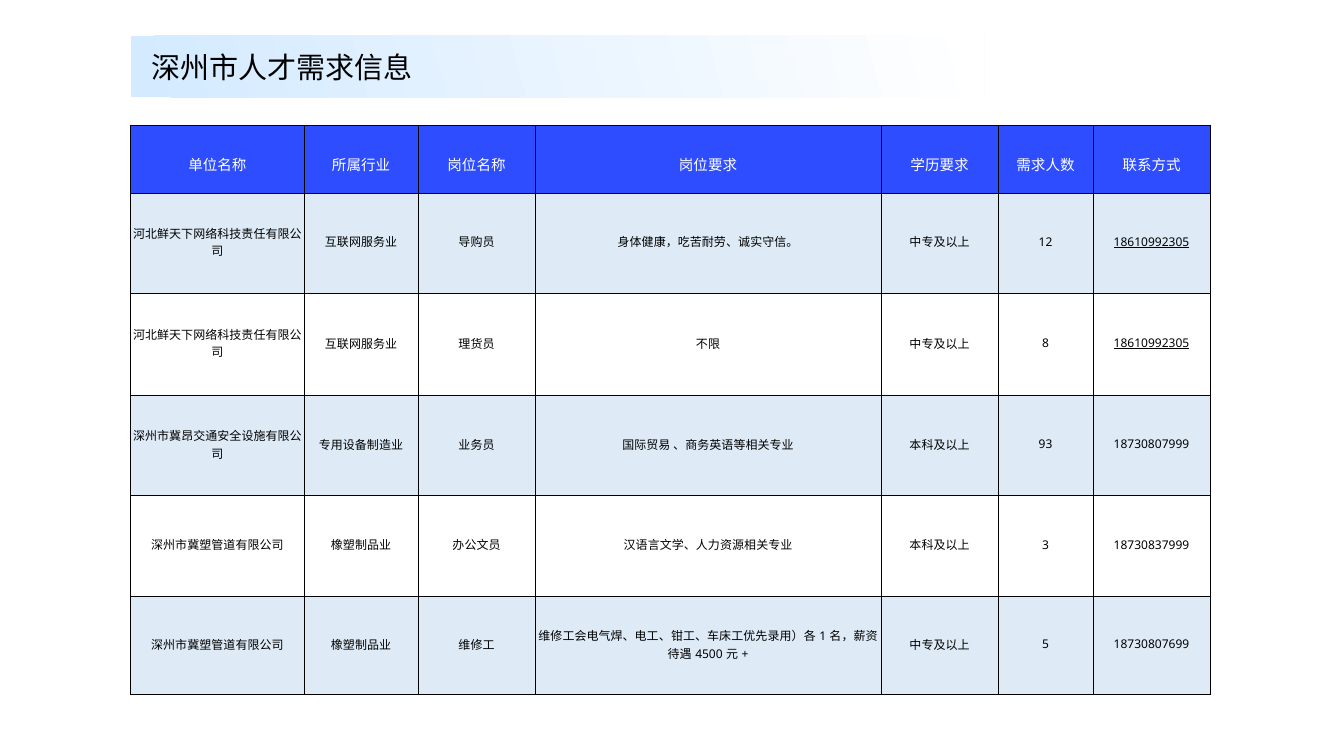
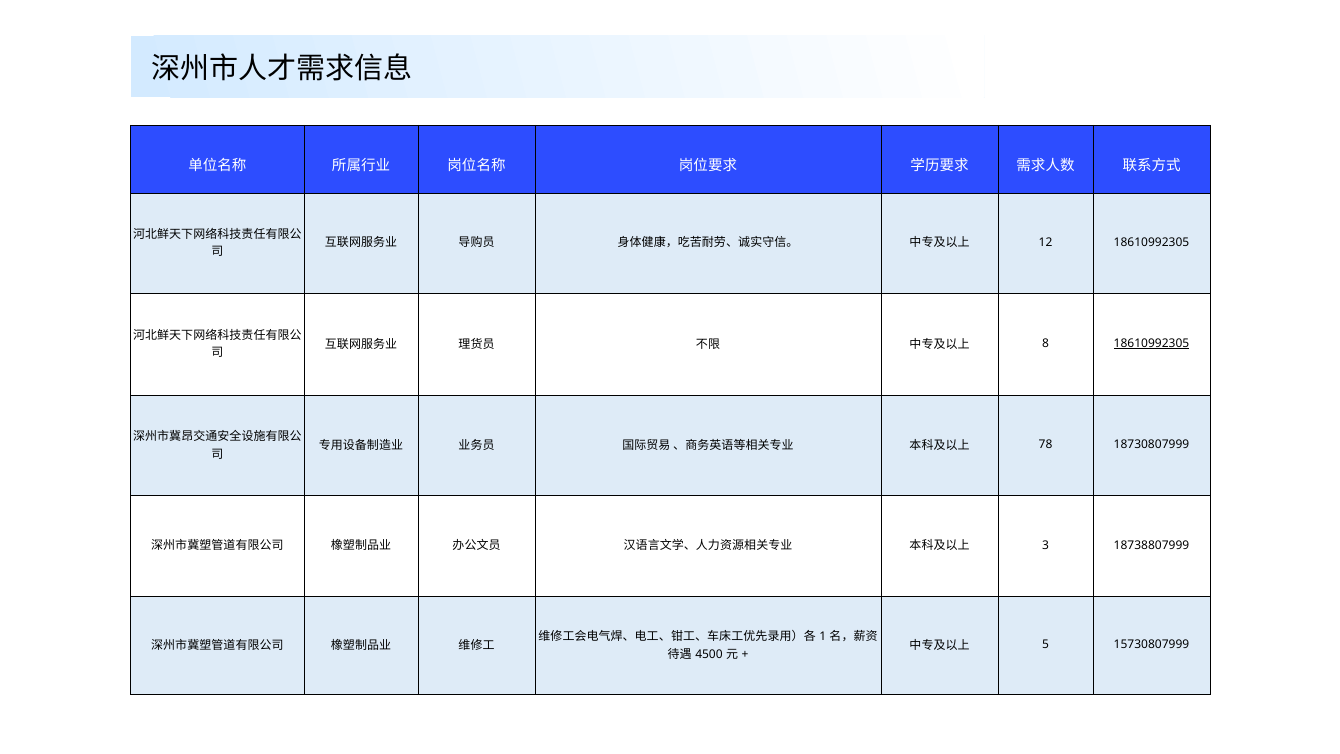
18610992305 underline: present -> none (1151, 242)
93: 93 -> 78 (1046, 445)
18730837999: 18730837999 -> 18738807999 (1151, 545)
18730807699: 18730807699 -> 15730807999 (1151, 644)
